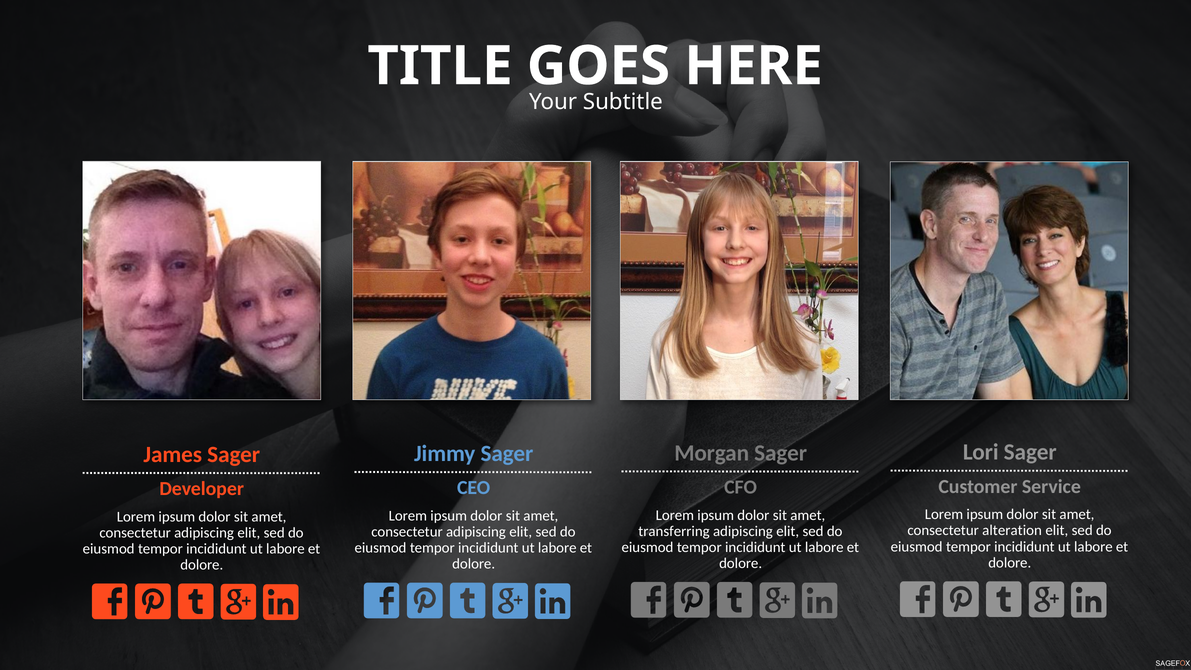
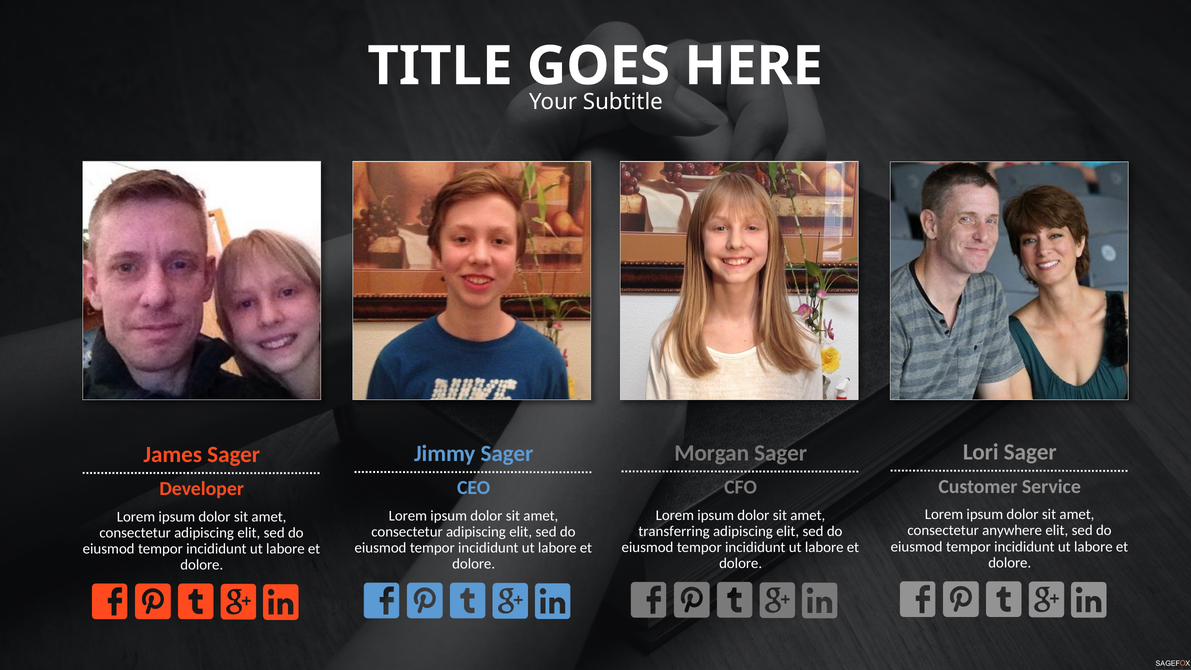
alteration: alteration -> anywhere (1012, 531)
